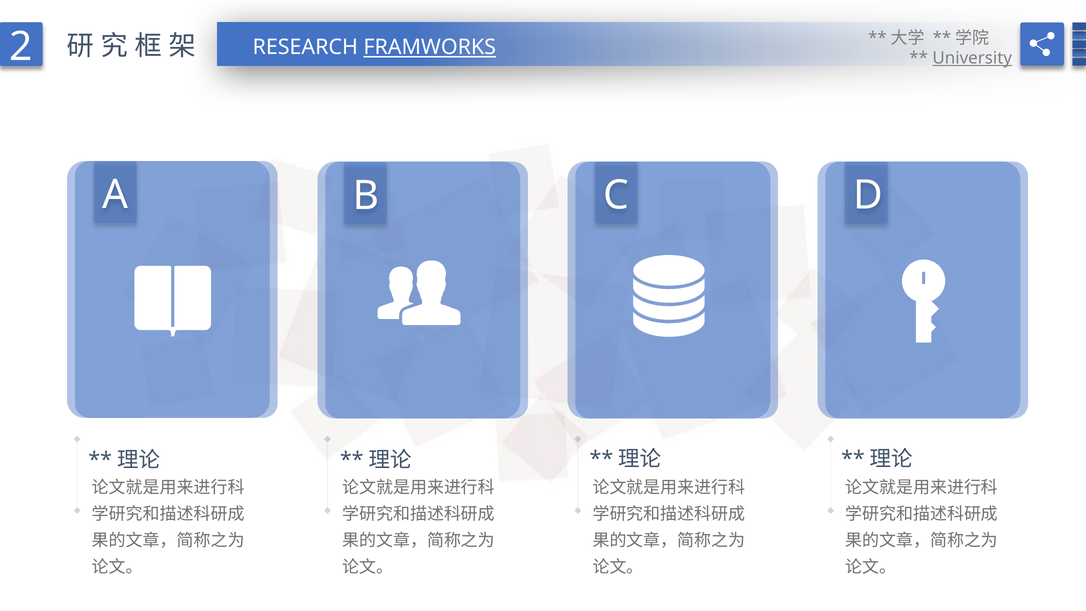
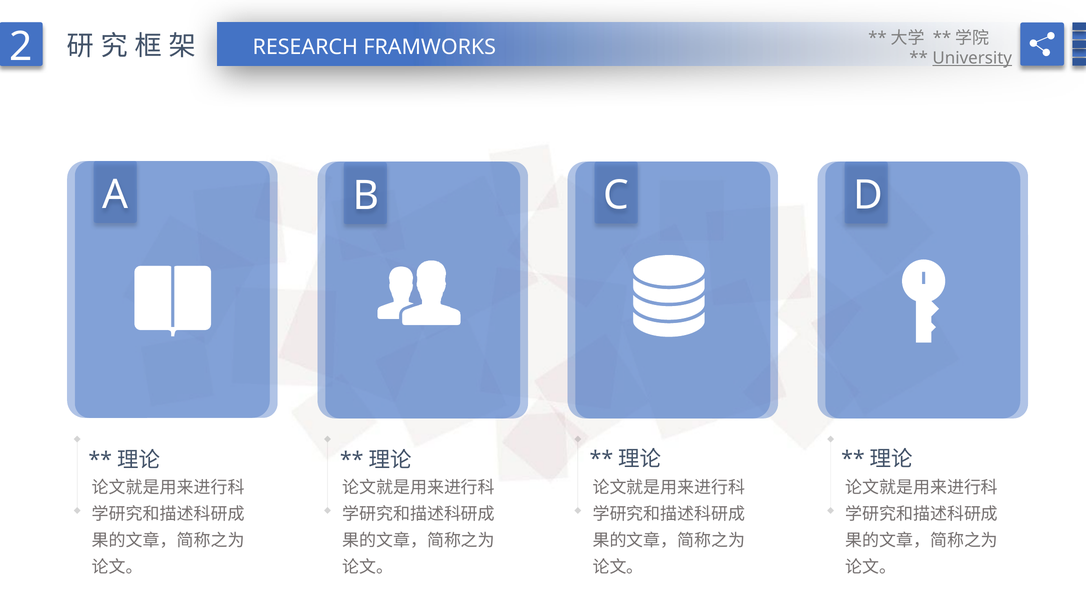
FRAMWORKS underline: present -> none (430, 47)
